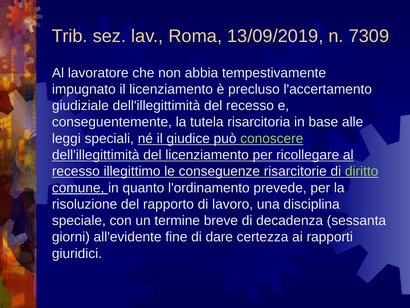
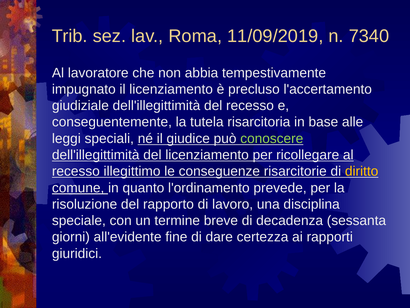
13/09/2019: 13/09/2019 -> 11/09/2019 (275, 36)
7309: 7309 -> 7340 (369, 36)
diritto colour: light green -> yellow (362, 171)
